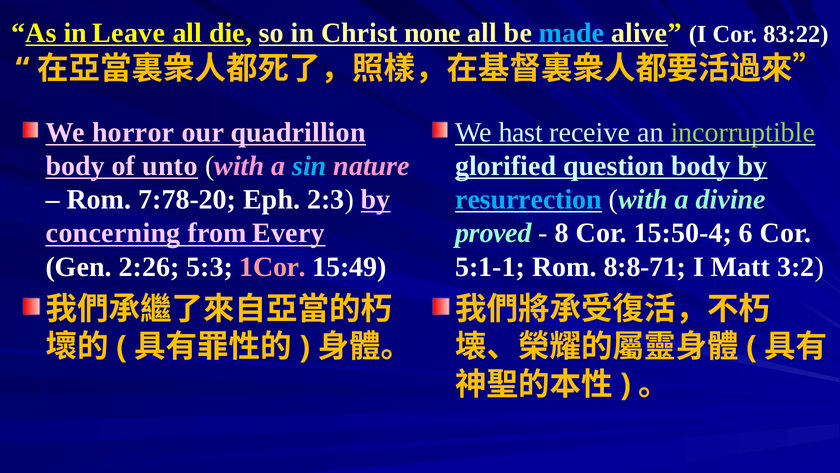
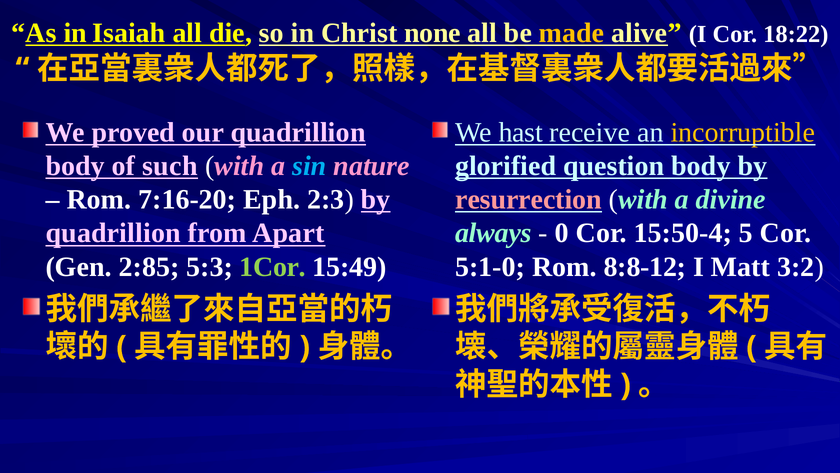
Leave: Leave -> Isaiah (129, 33)
made colour: light blue -> yellow (572, 33)
83:22: 83:22 -> 18:22 (796, 34)
horror: horror -> proved (133, 132)
incorruptible colour: light green -> yellow (743, 132)
unto: unto -> such (170, 166)
7:78-20: 7:78-20 -> 7:16-20 (187, 199)
resurrection colour: light blue -> pink (529, 199)
concerning: concerning -> quadrillion (113, 233)
Every: Every -> Apart (288, 233)
proved: proved -> always (493, 233)
8: 8 -> 0 (562, 233)
6: 6 -> 5 (746, 233)
2:26: 2:26 -> 2:85 (149, 267)
1Cor colour: pink -> light green (273, 267)
5:1-1: 5:1-1 -> 5:1-0 (490, 267)
8:8-71: 8:8-71 -> 8:8-12 (645, 267)
